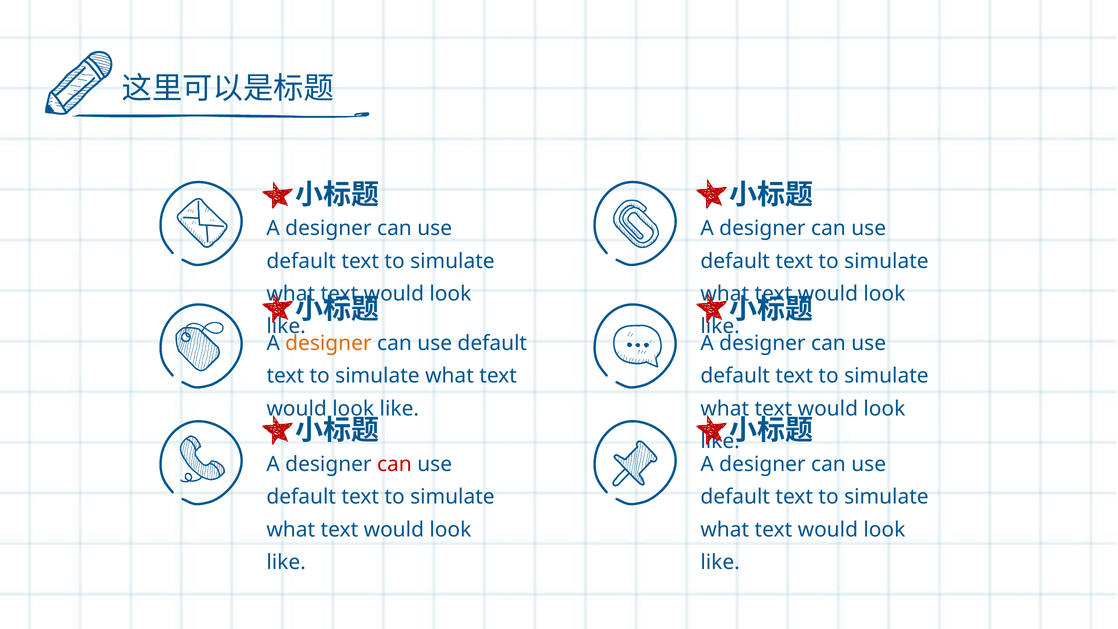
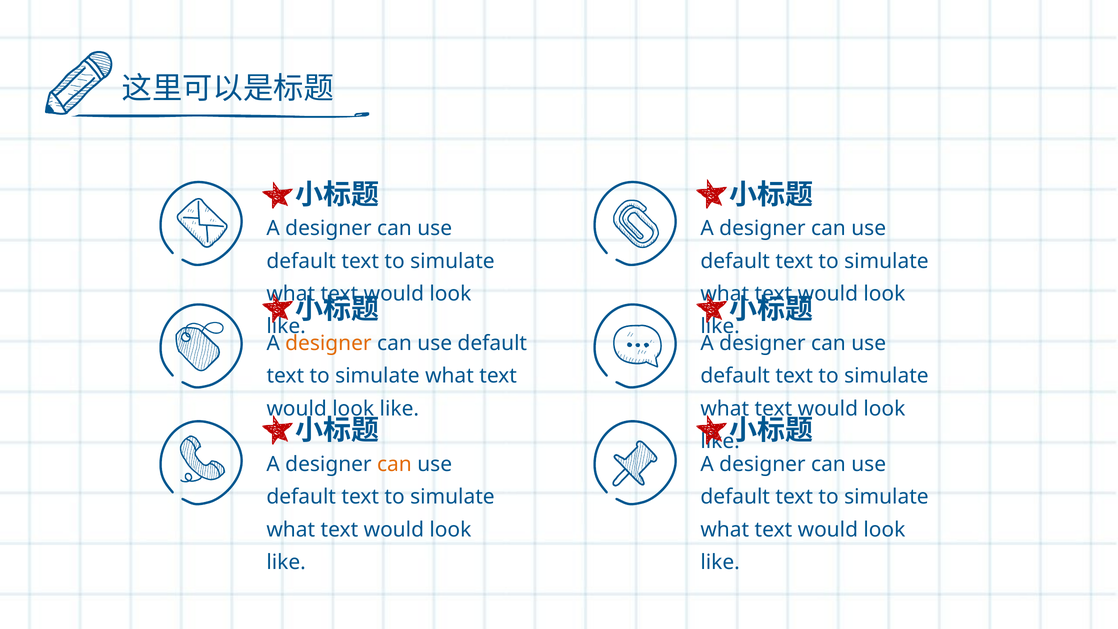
can colour: red -> orange (394, 464)
